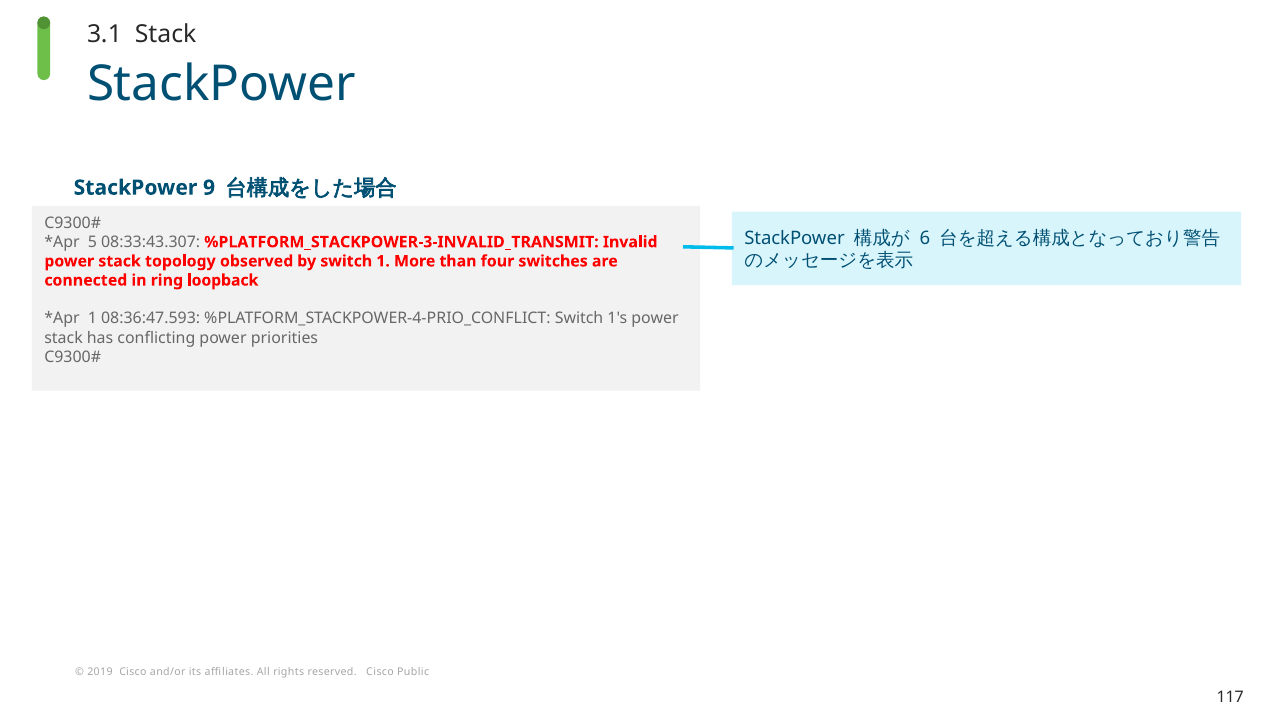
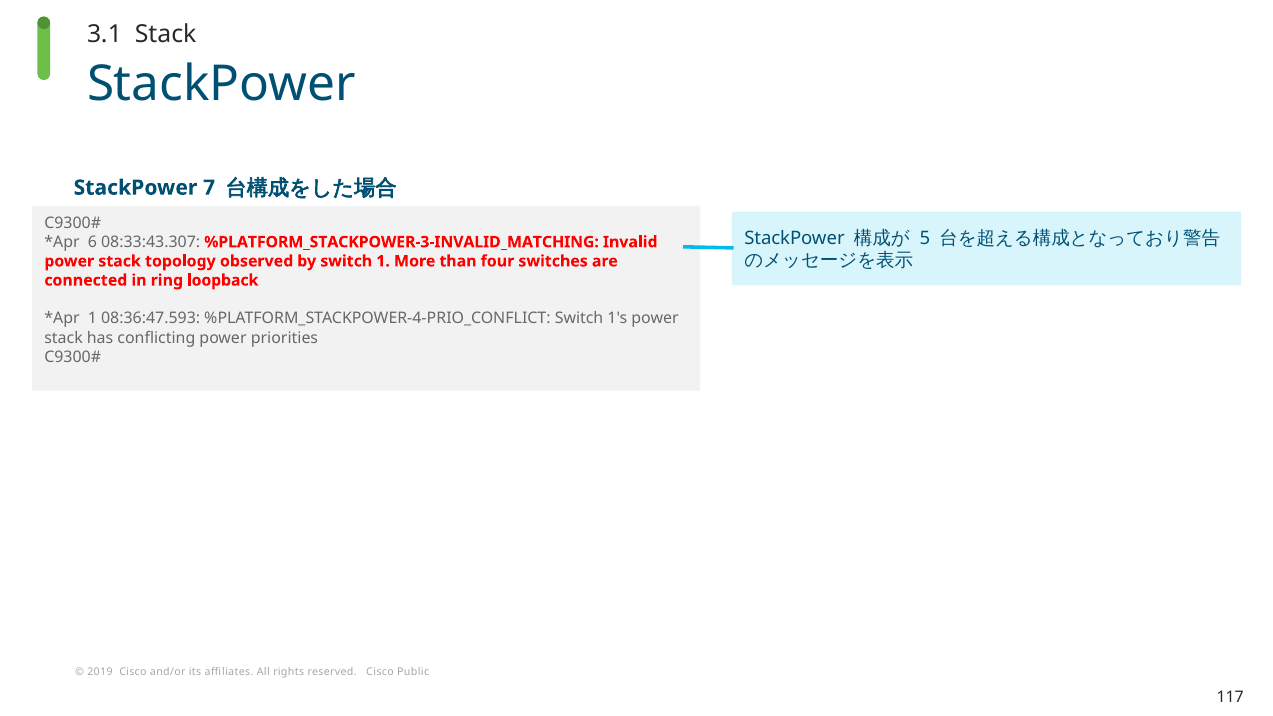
9: 9 -> 7 (209, 188)
6: 6 -> 5 (925, 239)
5: 5 -> 6 (92, 242)
%PLATFORM_STACKPOWER-3-INVALID_TRANSMIT: %PLATFORM_STACKPOWER-3-INVALID_TRANSMIT -> %PLATFORM_STACKPOWER-3-INVALID_MATCHING (401, 242)
